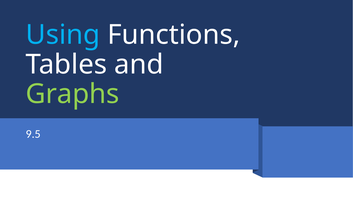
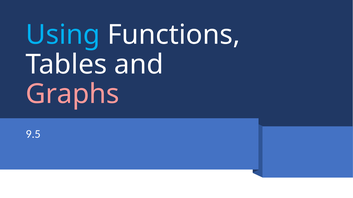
Graphs colour: light green -> pink (73, 94)
